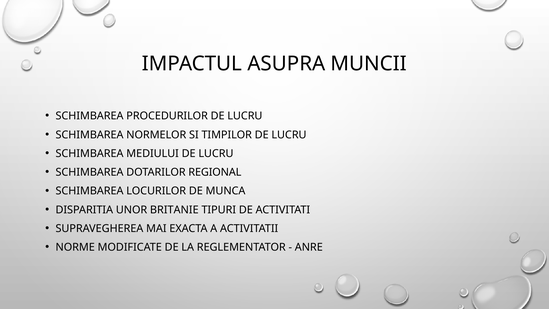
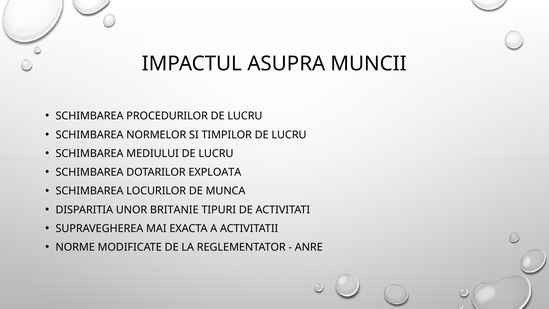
REGIONAL: REGIONAL -> EXPLOATA (215, 172)
